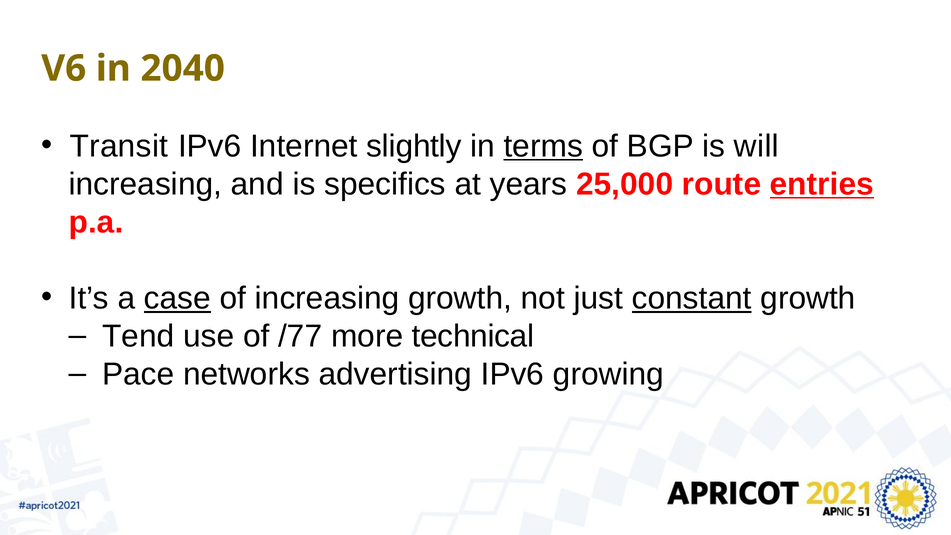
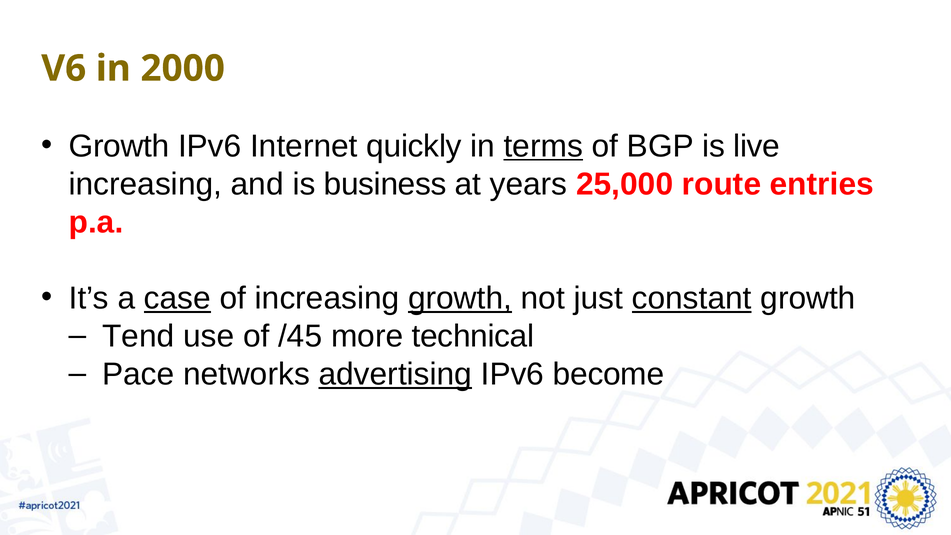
2040: 2040 -> 2000 (183, 69)
Transit: Transit -> Growth (119, 146)
slightly: slightly -> quickly (414, 146)
will: will -> live (757, 146)
specifics: specifics -> business (385, 184)
entries underline: present -> none (822, 184)
growth underline: none -> present (460, 298)
/77: /77 -> /45 (300, 336)
advertising underline: none -> present (395, 374)
growing: growing -> become (609, 374)
